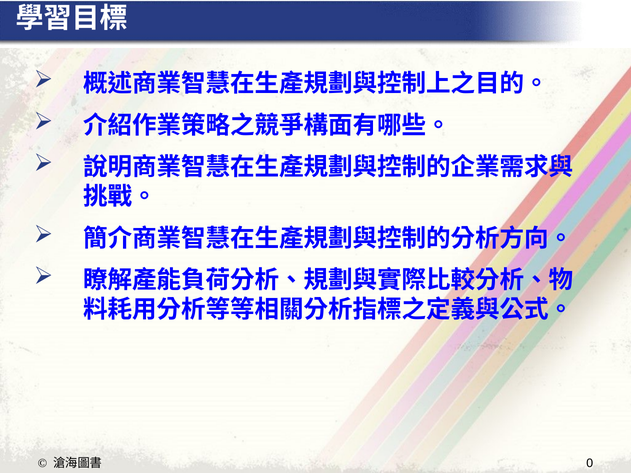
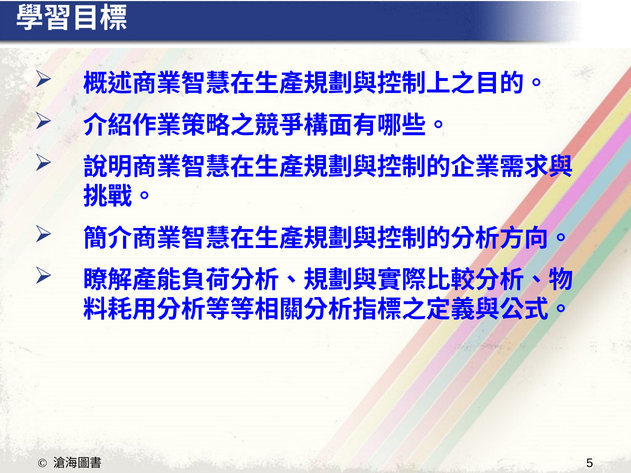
0: 0 -> 5 (590, 464)
